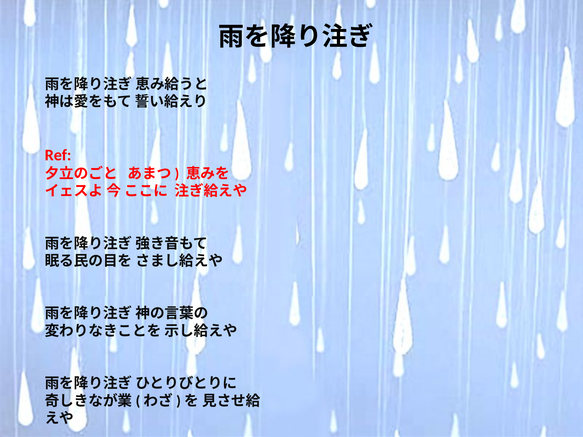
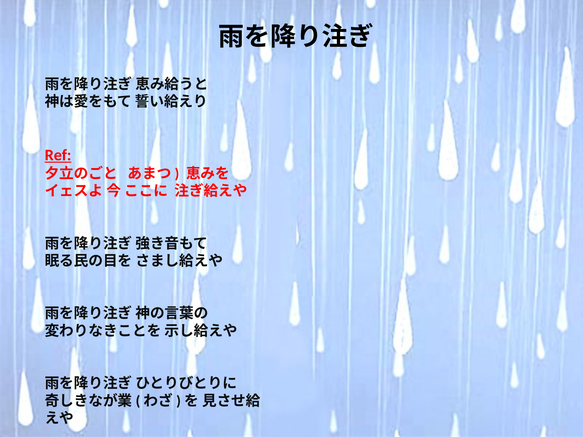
Ref underline: none -> present (58, 155)
